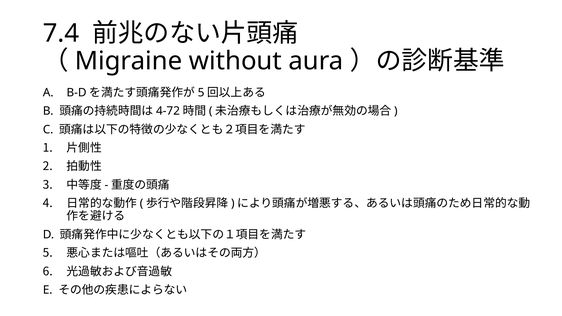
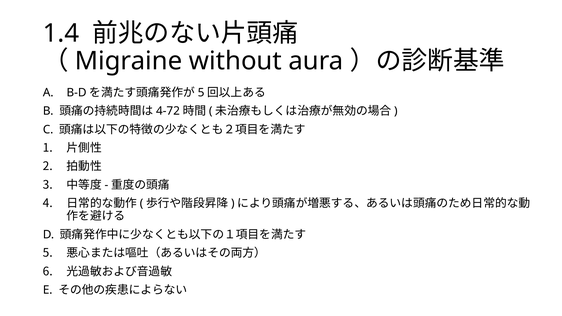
7.4: 7.4 -> 1.4 (61, 33)
